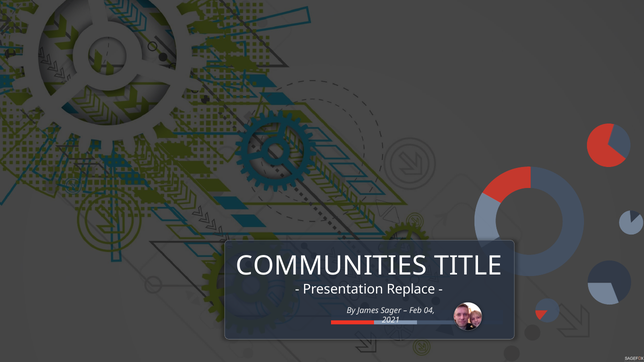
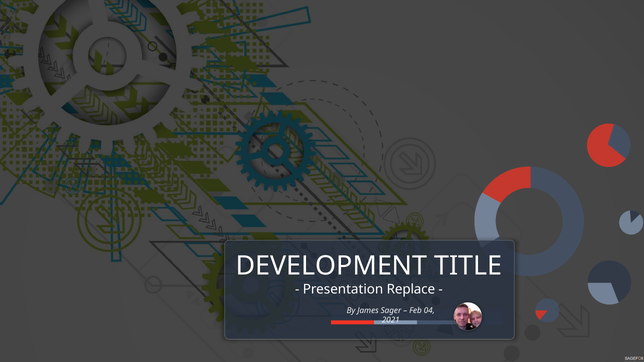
COMMUNITIES: COMMUNITIES -> DEVELOPMENT (332, 266)
